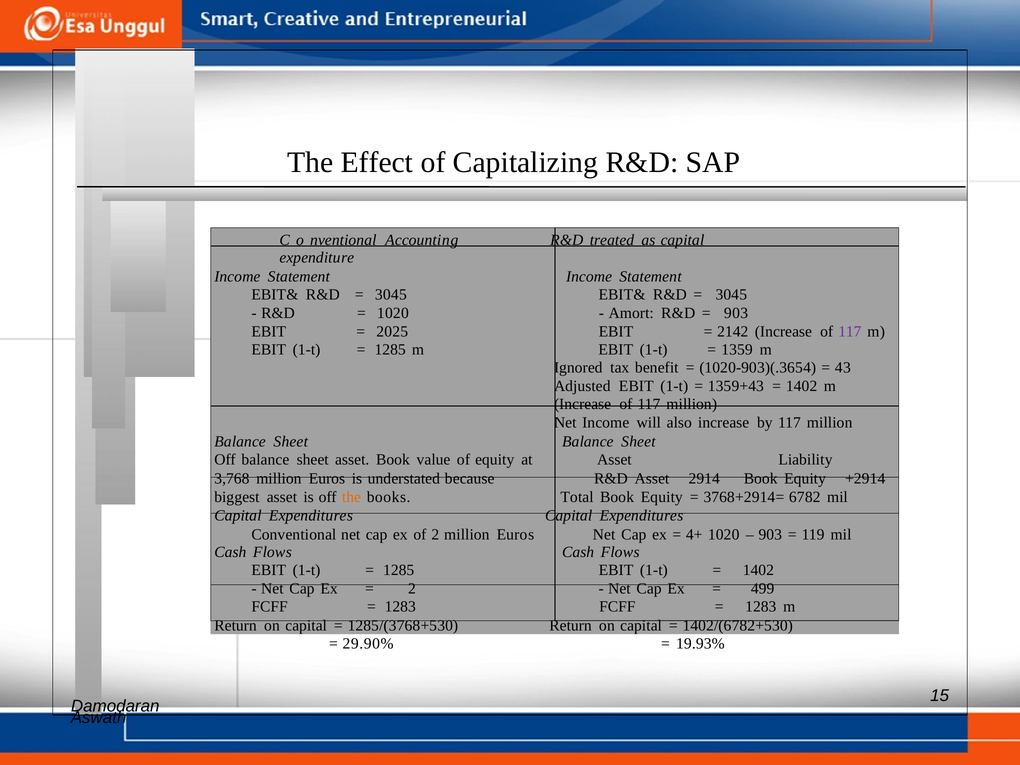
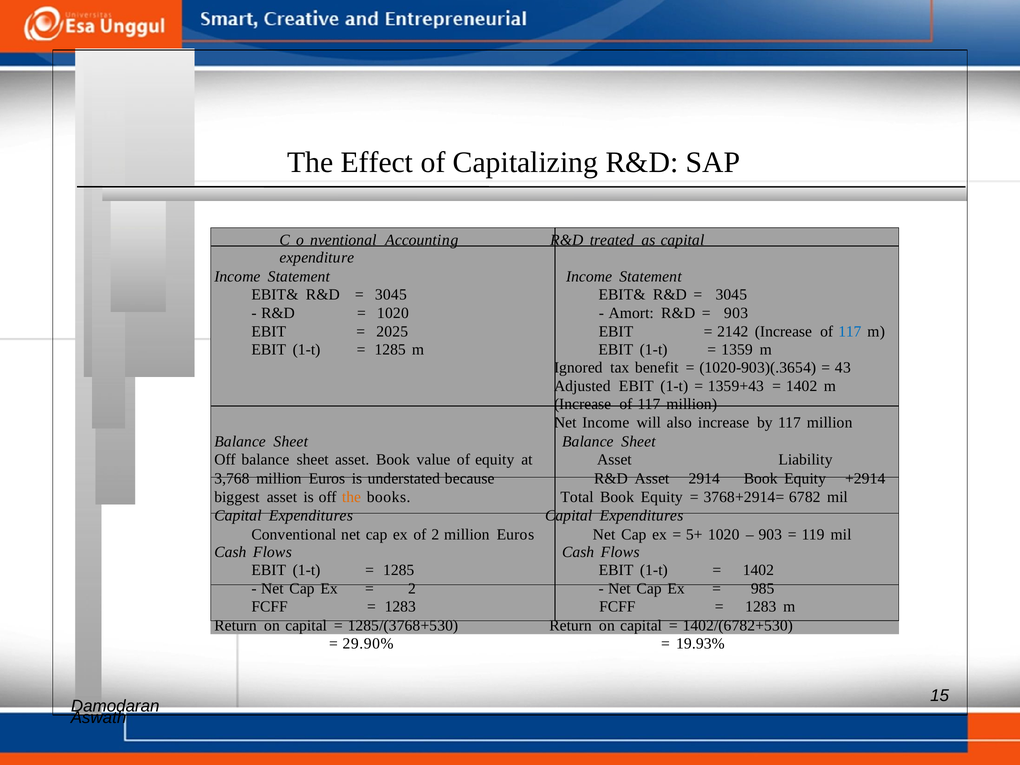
117 colour: purple -> blue (850, 332)
4+: 4+ -> 5+ (694, 534)
499: 499 -> 985 (763, 588)
